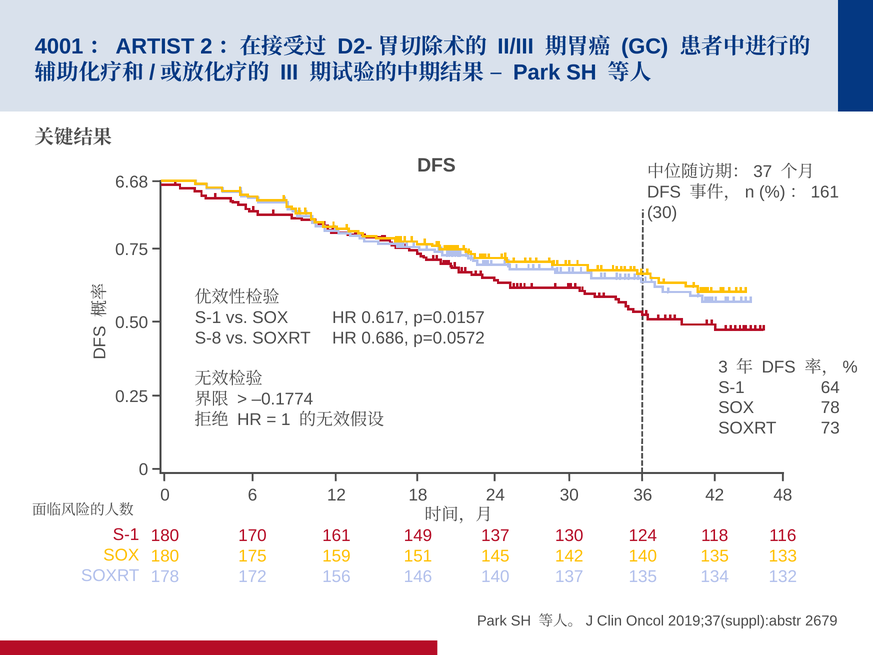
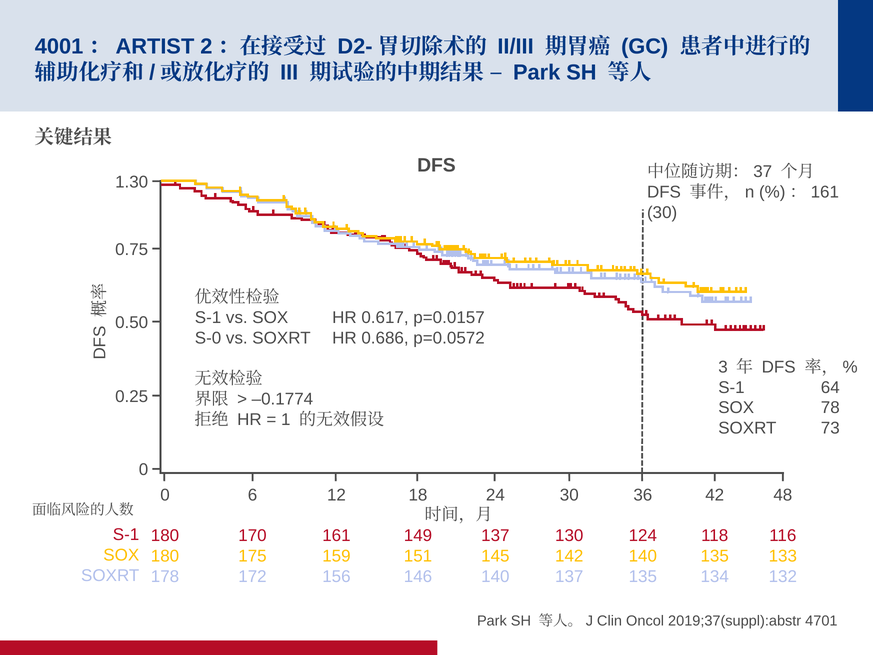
6.68: 6.68 -> 1.30 (132, 182)
S-8: S-8 -> S-0 (208, 338)
2679: 2679 -> 4701 (821, 621)
